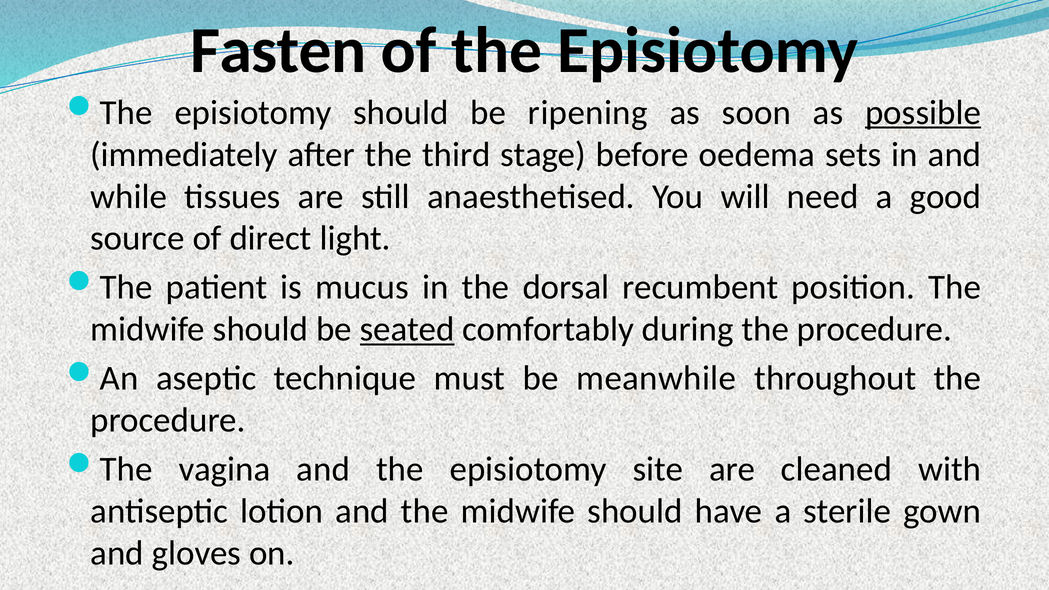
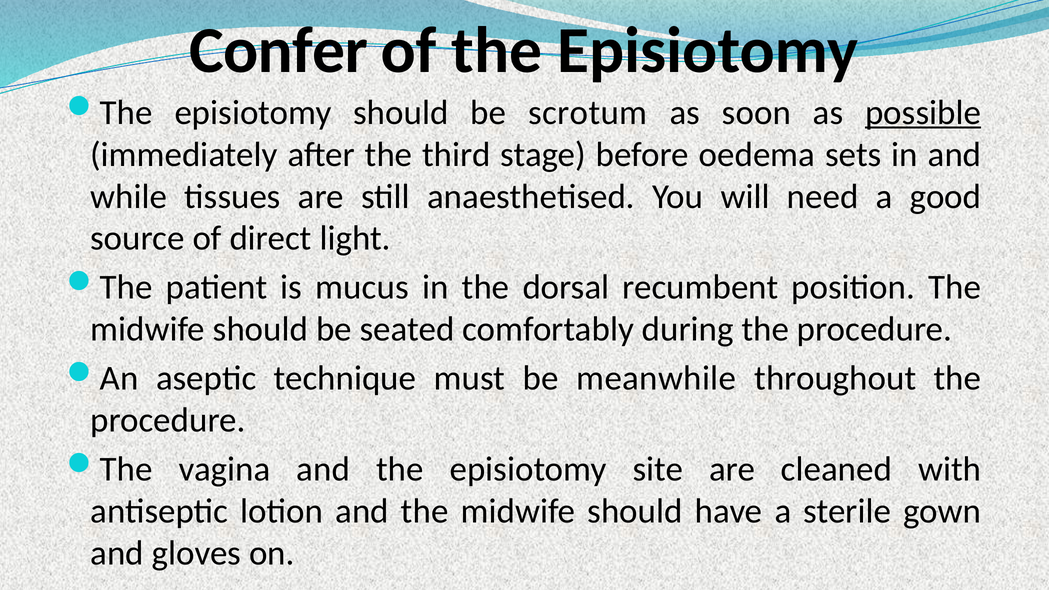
Fasten: Fasten -> Confer (278, 50)
ripening: ripening -> scrotum (588, 113)
seated underline: present -> none (407, 329)
